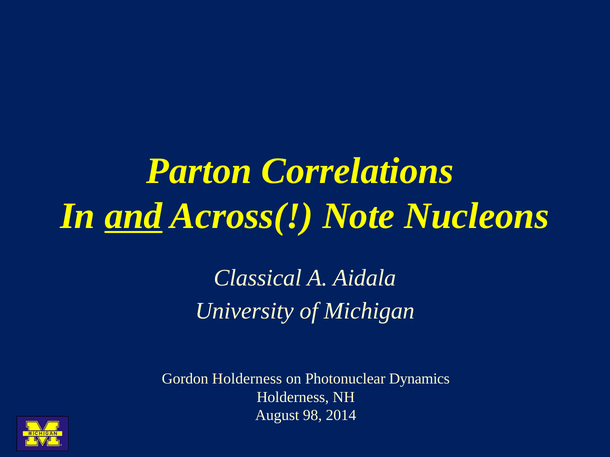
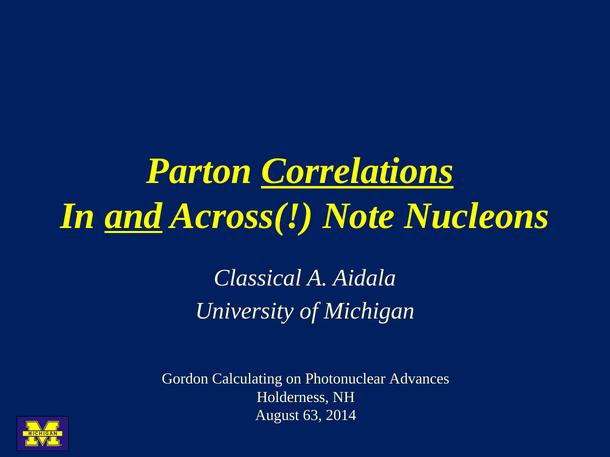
Correlations underline: none -> present (357, 171)
Gordon Holderness: Holderness -> Calculating (247, 379)
Dynamics: Dynamics -> Advances (419, 379)
98: 98 -> 63 (312, 416)
